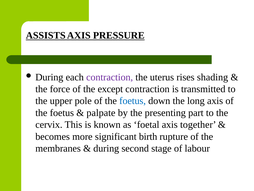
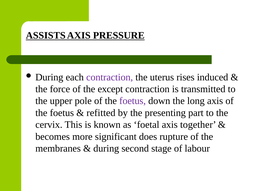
shading: shading -> induced (213, 77)
foetus colour: blue -> purple (133, 101)
palpate: palpate -> refitted (101, 113)
birth: birth -> does (148, 136)
